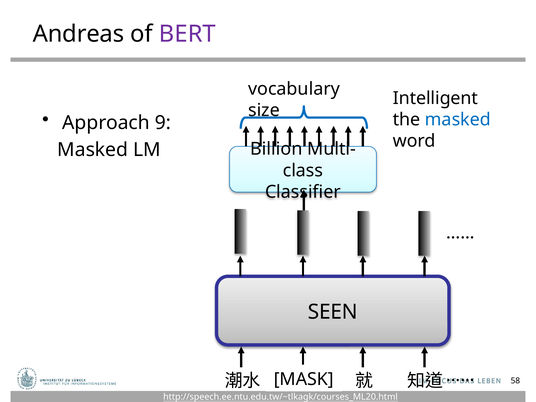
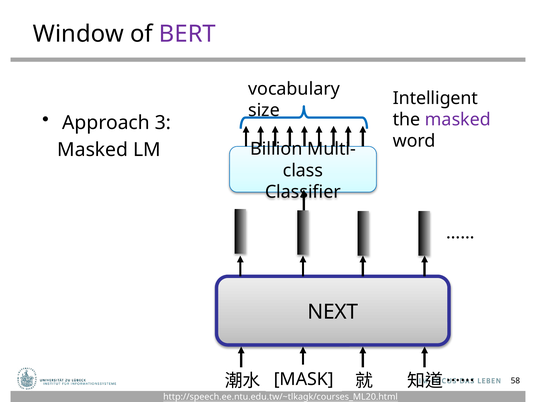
Andreas: Andreas -> Window (78, 34)
9: 9 -> 3 (163, 123)
masked colour: blue -> purple (458, 120)
SEEN: SEEN -> NEXT (333, 312)
